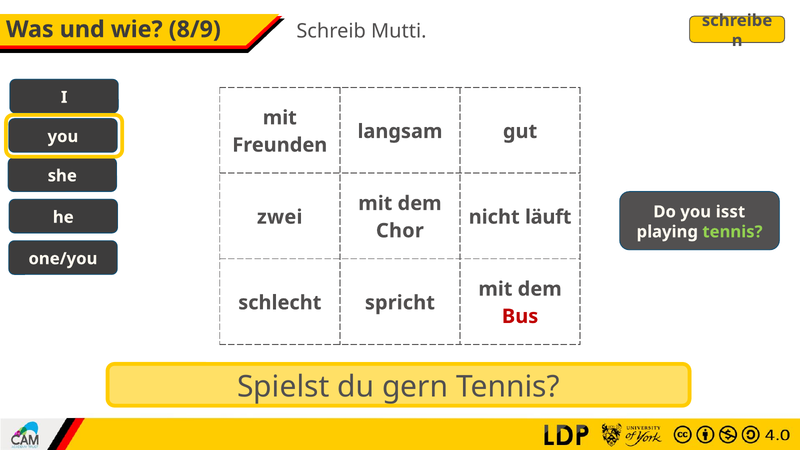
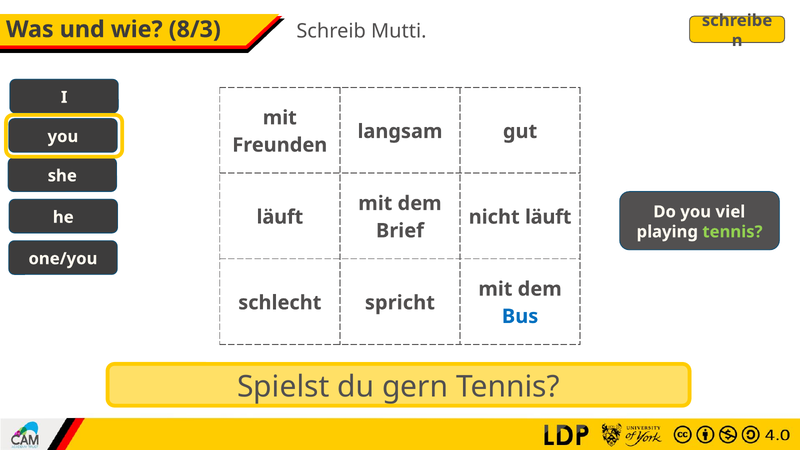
8/9: 8/9 -> 8/3 (195, 29)
isst: isst -> viel (730, 212)
zwei: zwei -> läuft (280, 217)
Chor: Chor -> Brief (400, 231)
Bus colour: red -> blue (520, 316)
